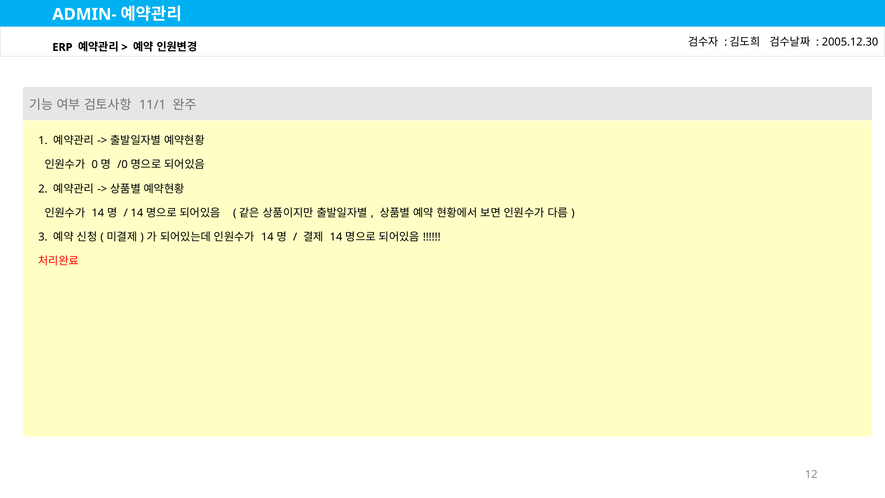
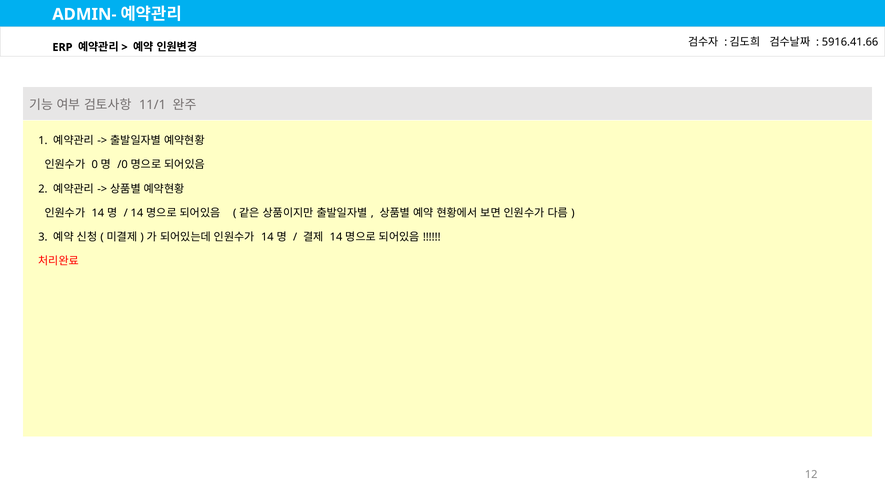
2005.12.30: 2005.12.30 -> 5916.41.66 (850, 42)
